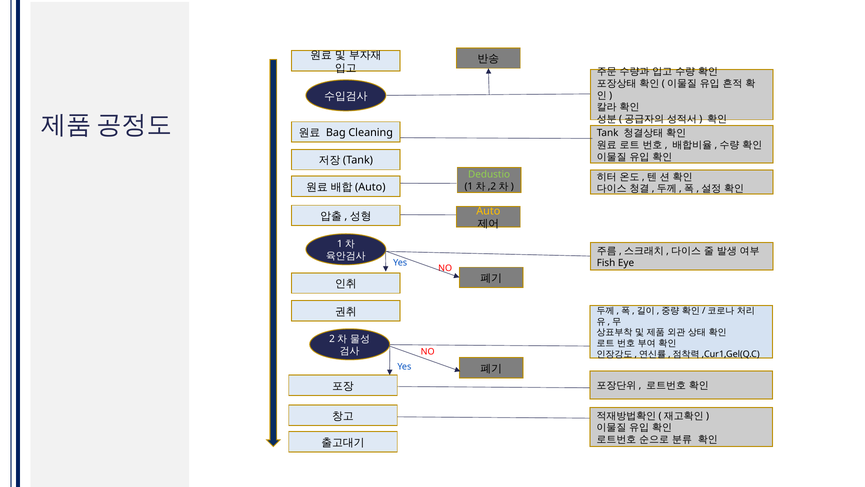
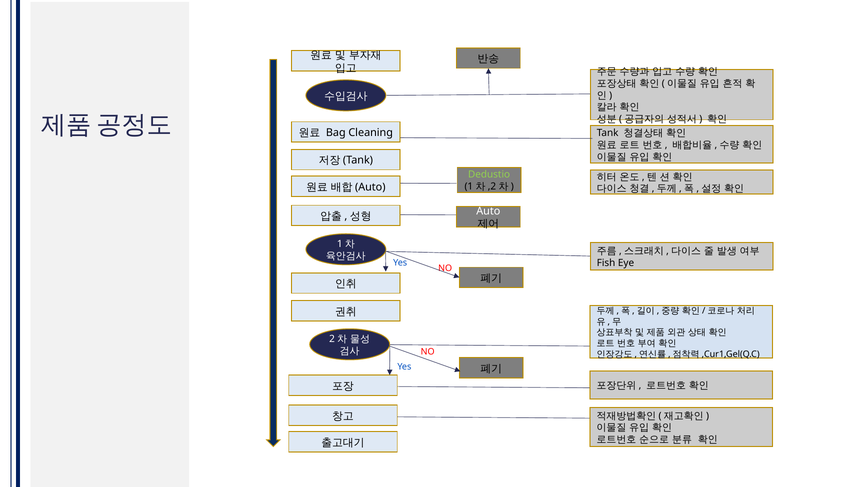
Auto colour: yellow -> white (488, 211)
